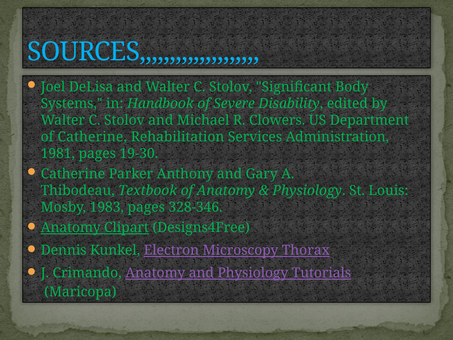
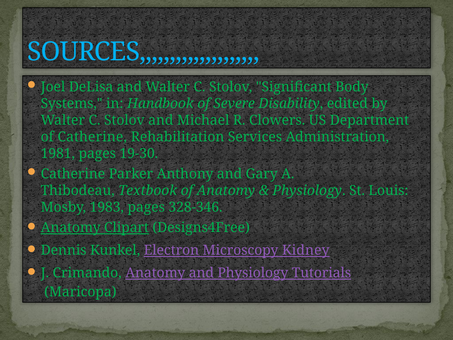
Thorax: Thorax -> Kidney (306, 250)
